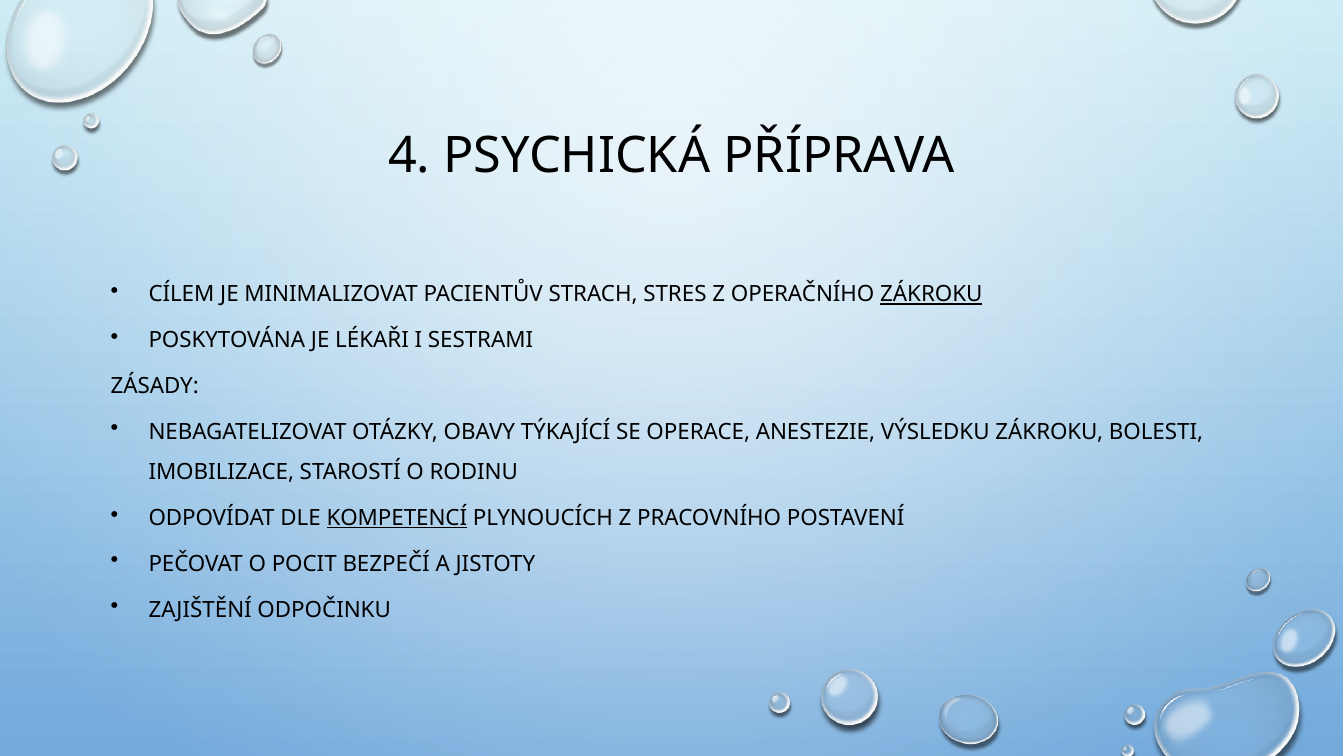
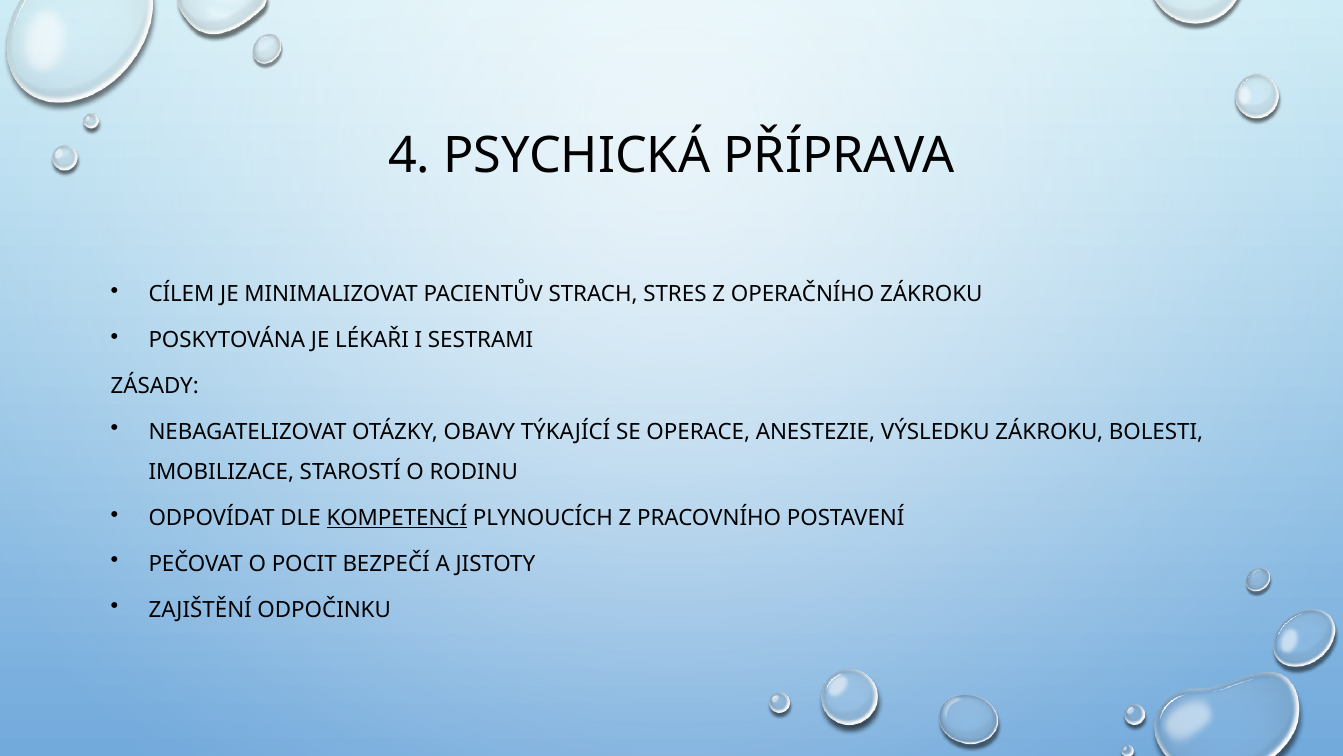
ZÁKROKU underline: present -> none (931, 294)
